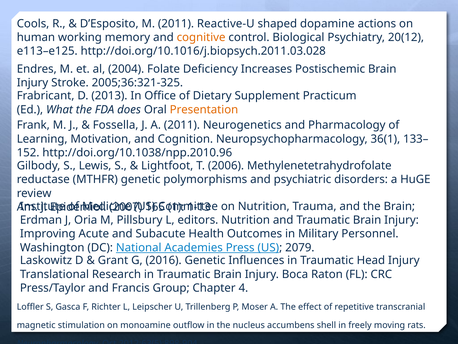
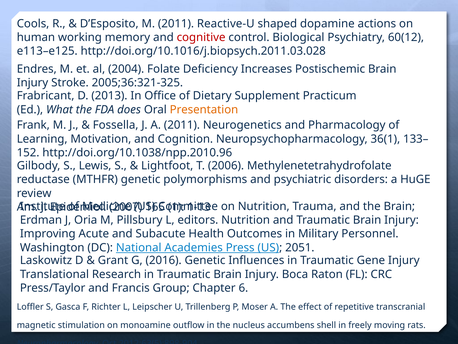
cognitive colour: orange -> red (201, 37)
20(12: 20(12 -> 60(12 (406, 37)
2079: 2079 -> 2051 (300, 247)
Head: Head -> Gene (371, 260)
4: 4 -> 6 (243, 288)
